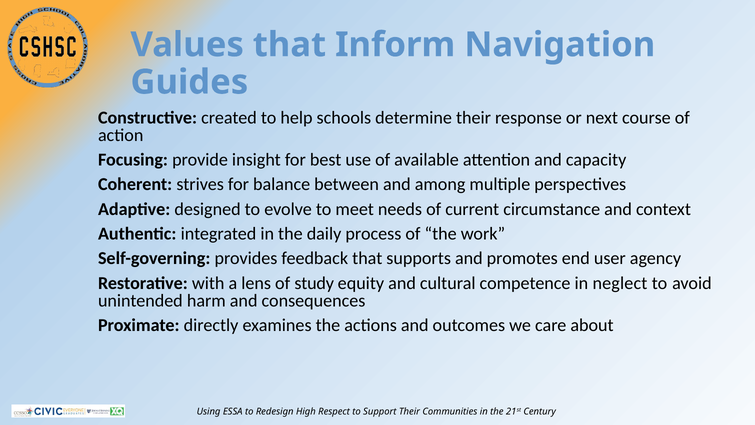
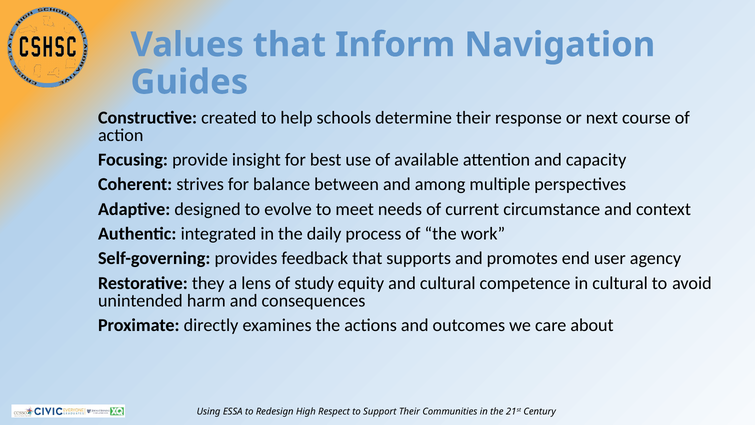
with: with -> they (208, 283)
in neglect: neglect -> cultural (620, 283)
